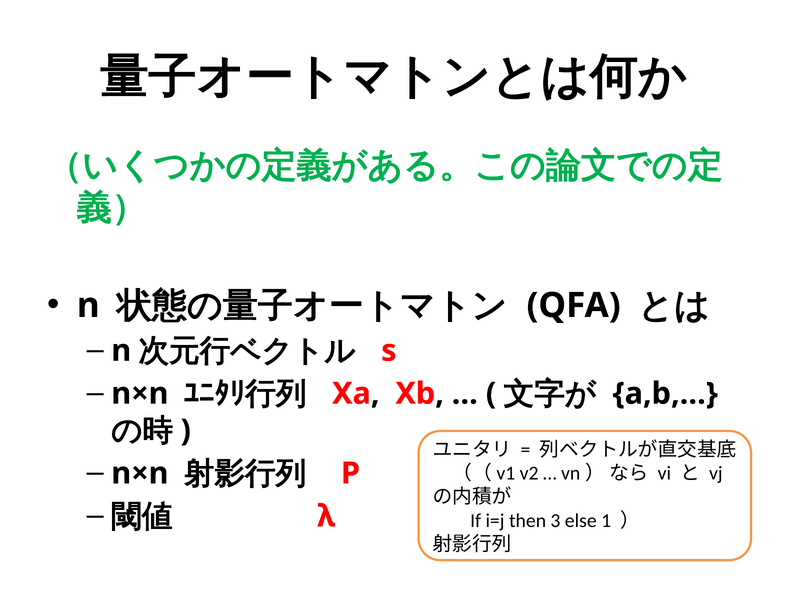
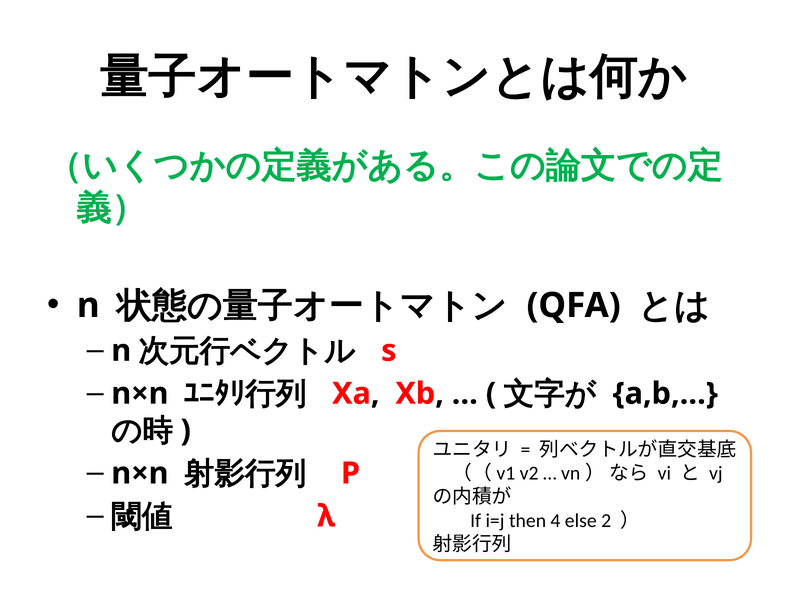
3: 3 -> 4 (555, 521)
1: 1 -> 2 (606, 521)
